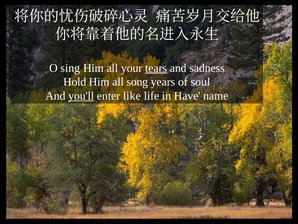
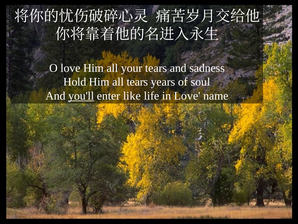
O sing: sing -> love (70, 68)
tears underline: present -> none (156, 68)
all song: song -> tears (137, 82)
in Have: Have -> Love (187, 96)
